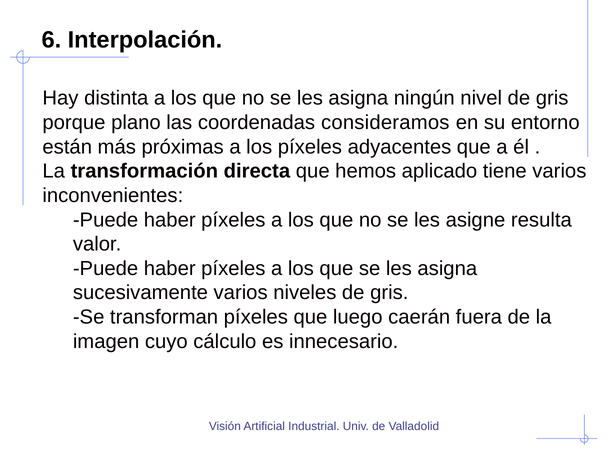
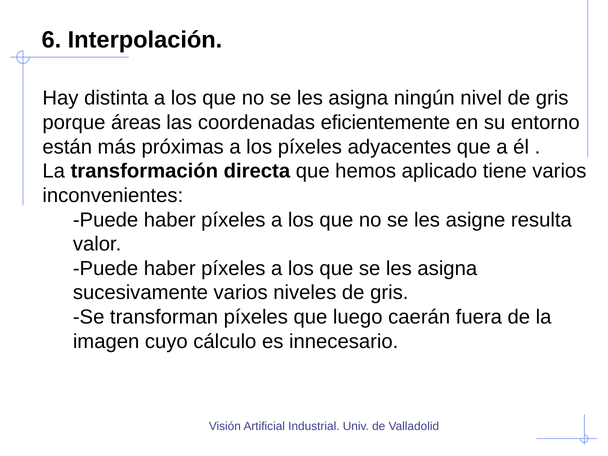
plano: plano -> áreas (136, 123)
consideramos: consideramos -> eficientemente (385, 123)
